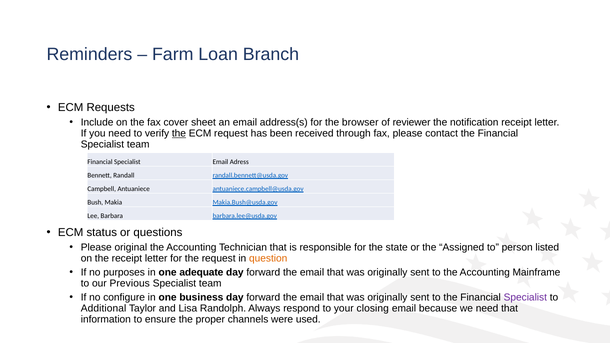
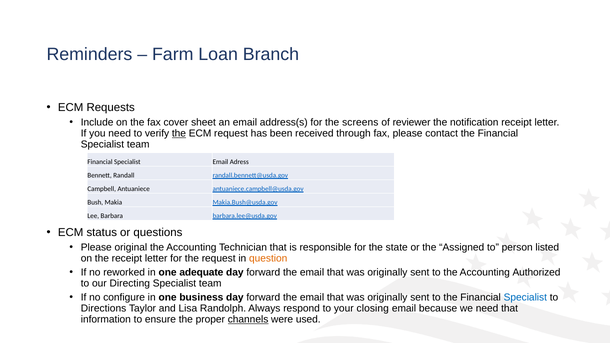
browser: browser -> screens (360, 122)
purposes: purposes -> reworked (124, 272)
Mainframe: Mainframe -> Authorized (536, 272)
Previous: Previous -> Directing (130, 283)
Specialist colour: purple -> blue (525, 298)
Additional: Additional -> Directions (104, 308)
channels underline: none -> present (248, 319)
